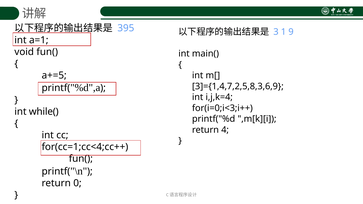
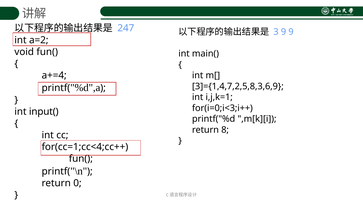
395: 395 -> 247 (126, 28)
3 1: 1 -> 9 (283, 32)
a=1: a=1 -> a=2 (39, 40)
a+=5: a+=5 -> a+=4 (54, 75)
i,j,k=4: i,j,k=4 -> i,j,k=1 (219, 97)
while(: while( -> input( (44, 112)
4: 4 -> 8 (225, 130)
